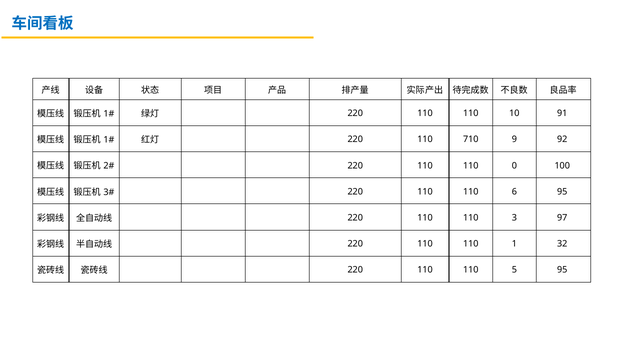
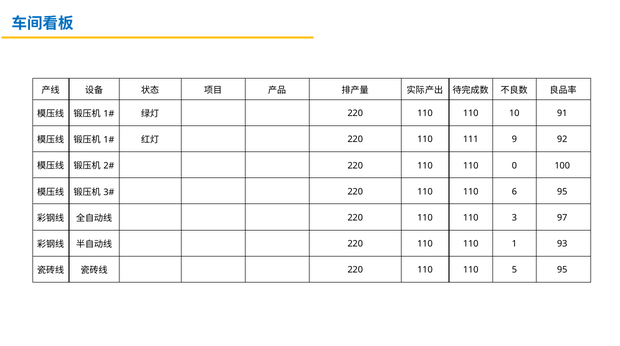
710: 710 -> 111 (471, 140)
32: 32 -> 93 (562, 244)
